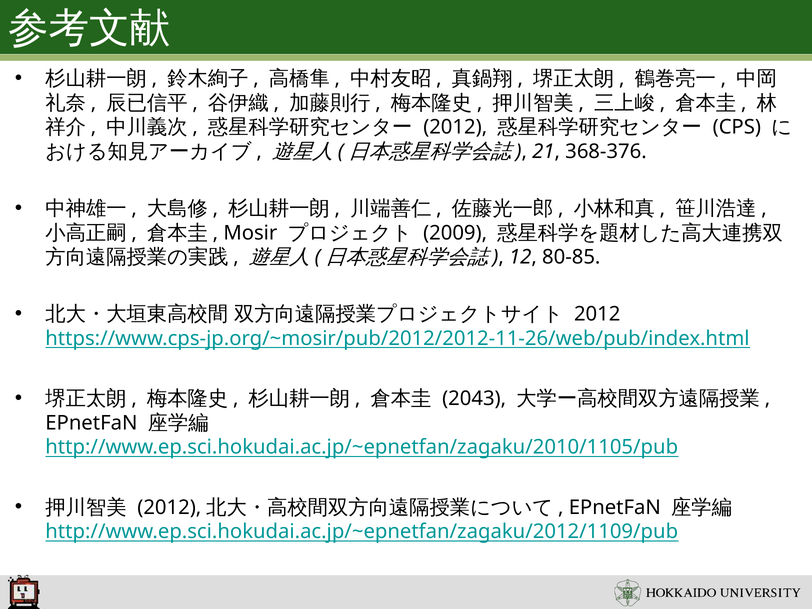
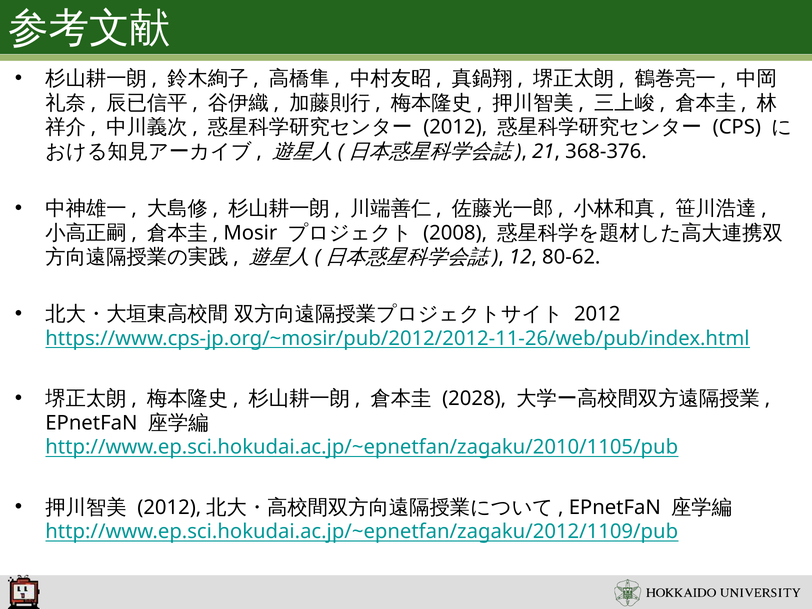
2009: 2009 -> 2008 (455, 233)
80-85: 80-85 -> 80-62 (571, 257)
2043: 2043 -> 2028 (474, 399)
